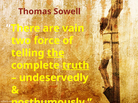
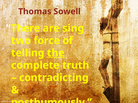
vain: vain -> sing (73, 28)
truth underline: present -> none (76, 66)
undeservedly: undeservedly -> contradicting (54, 78)
